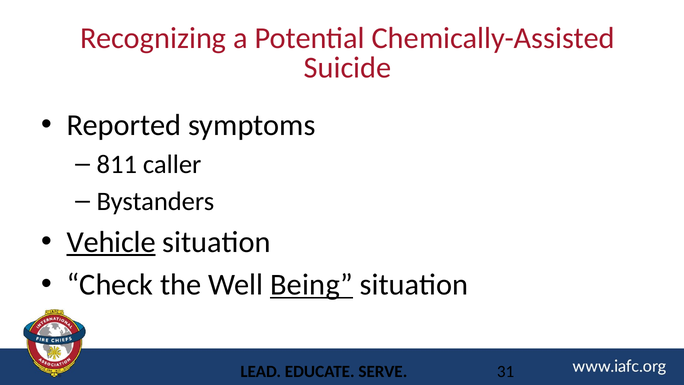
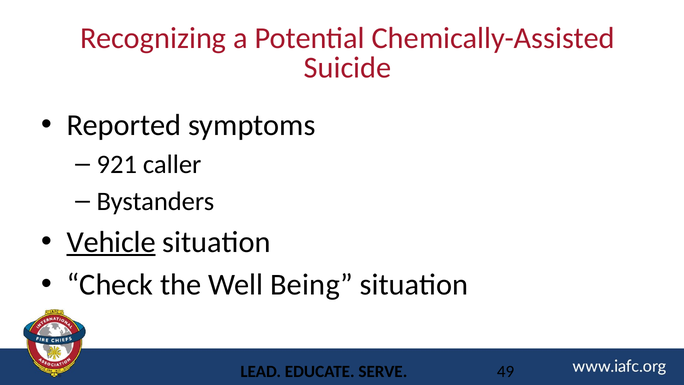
811: 811 -> 921 (117, 164)
Being underline: present -> none (312, 285)
31: 31 -> 49 (506, 372)
